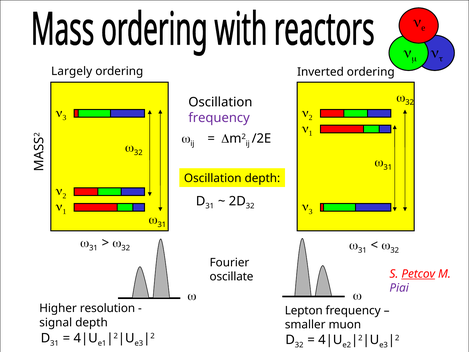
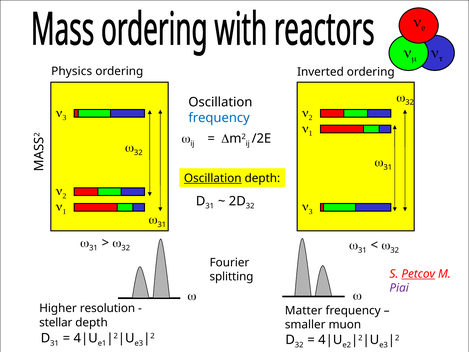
Largely: Largely -> Physics (72, 71)
frequency colour: purple -> blue (219, 118)
Oscillation underline: none -> present (213, 178)
oscillate: oscillate -> splitting (231, 276)
Lepton: Lepton -> Matter (304, 310)
signal: signal -> stellar (56, 322)
